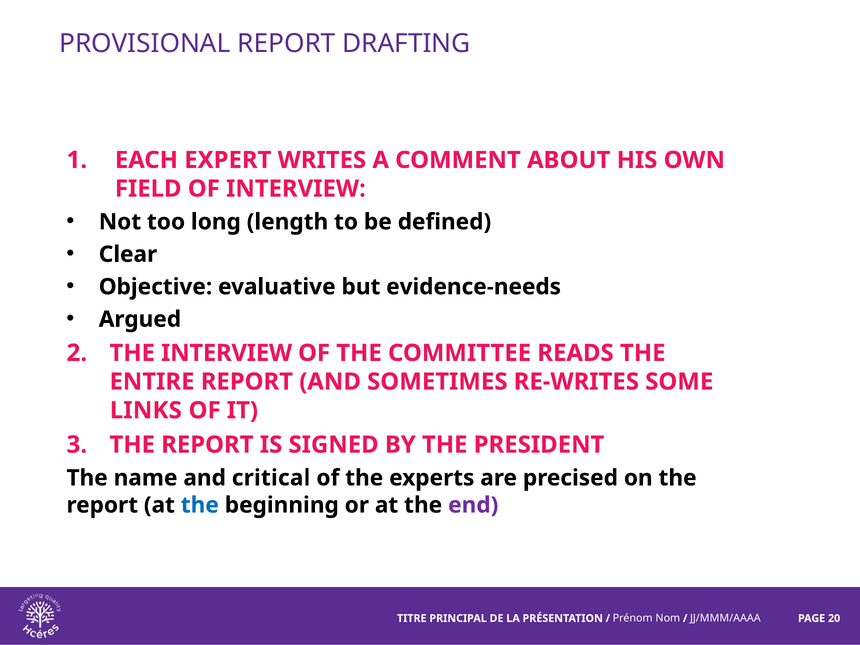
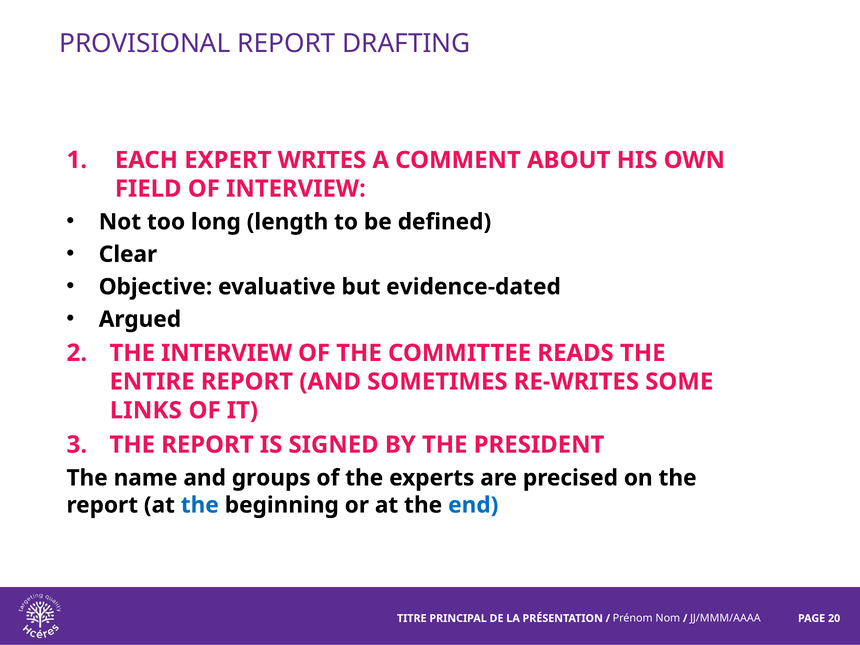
evidence-needs: evidence-needs -> evidence-dated (474, 287)
critical: critical -> groups (271, 478)
end colour: purple -> blue (473, 505)
